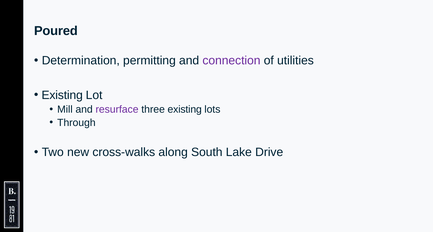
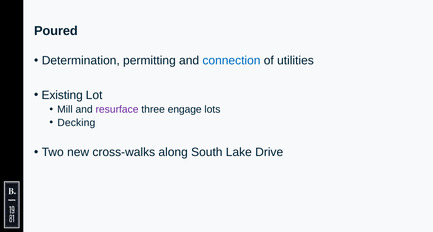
connection colour: purple -> blue (231, 61)
three existing: existing -> engage (185, 109)
Through: Through -> Decking (76, 123)
